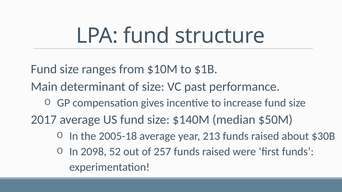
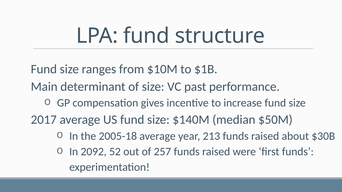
2098: 2098 -> 2092 (94, 152)
